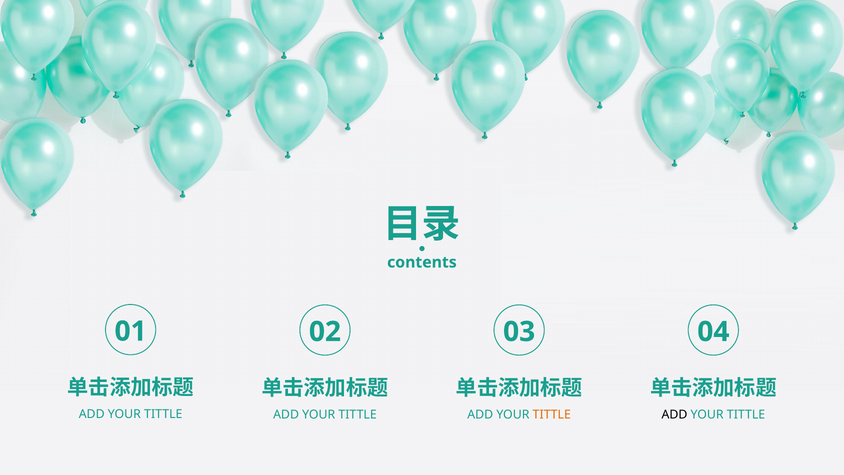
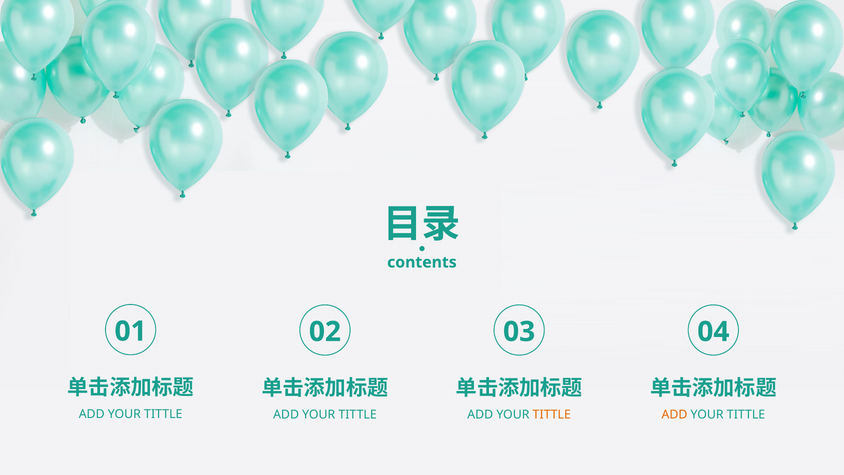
ADD colour: black -> orange (674, 414)
